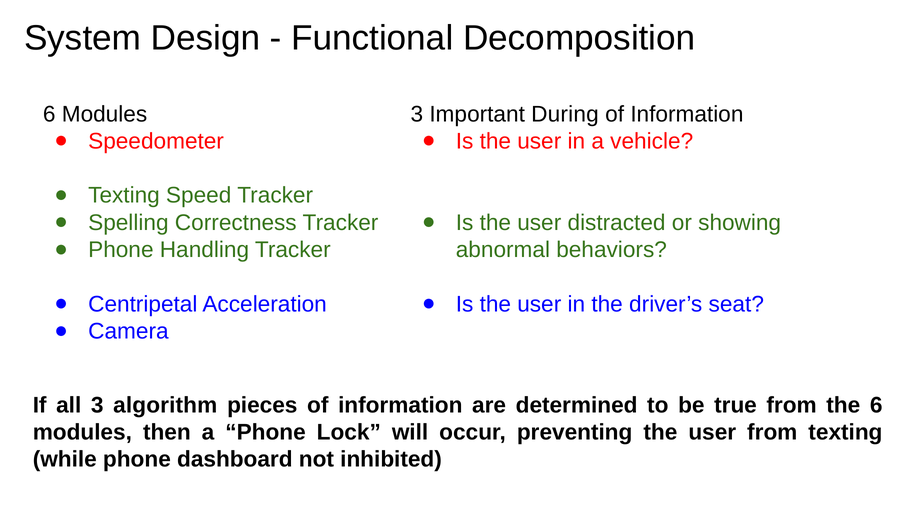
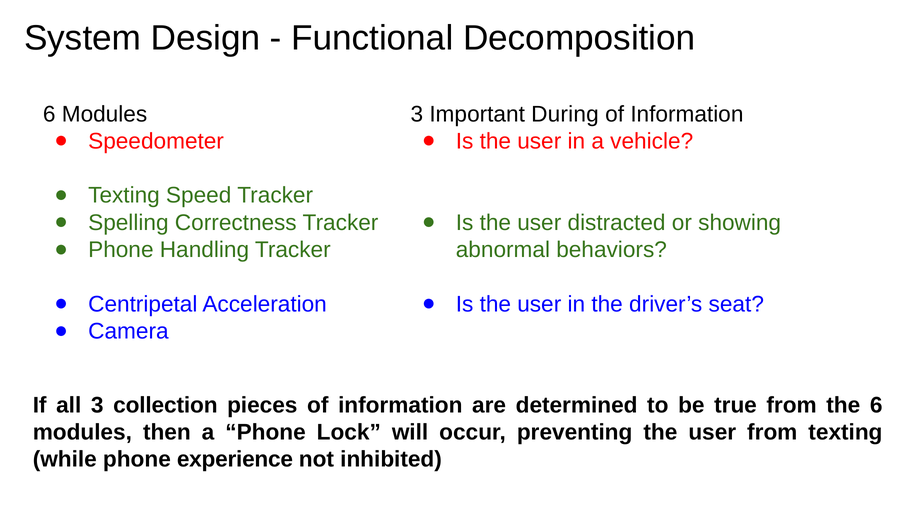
algorithm: algorithm -> collection (165, 405)
dashboard: dashboard -> experience (235, 460)
